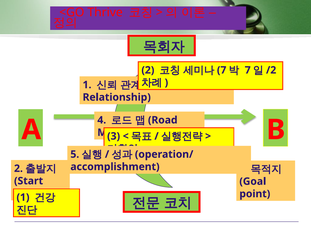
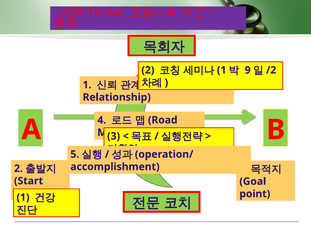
7: 7 -> 1 (222, 70)
7: 7 -> 9 (248, 70)
